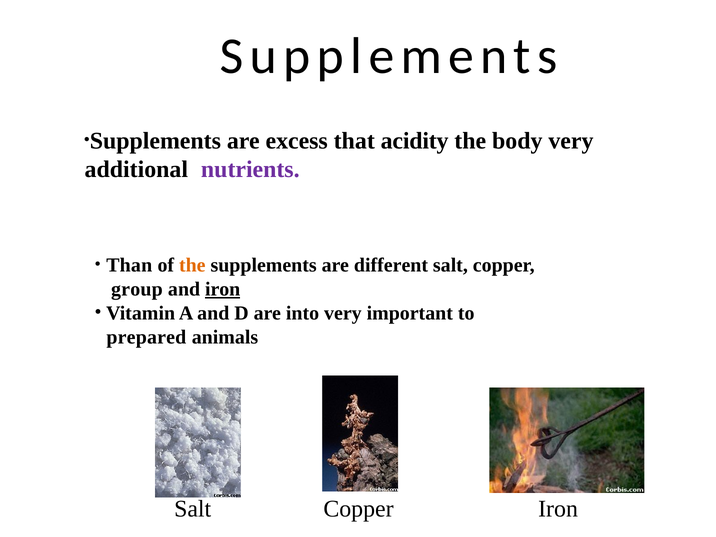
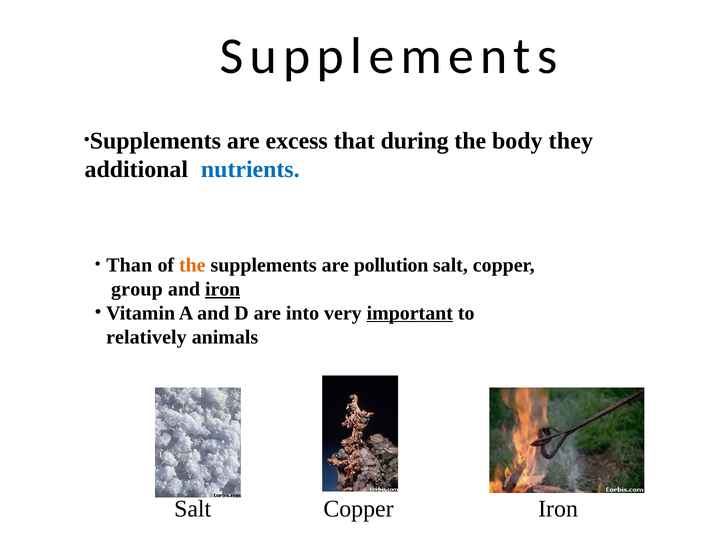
acidity: acidity -> during (415, 141)
body very: very -> they (571, 141)
nutrients colour: purple -> blue (250, 169)
different: different -> pollution (391, 265)
important underline: none -> present (410, 313)
prepared: prepared -> relatively (146, 337)
